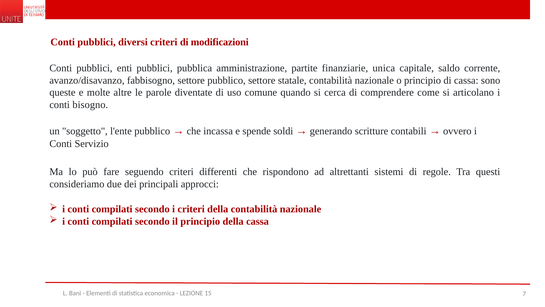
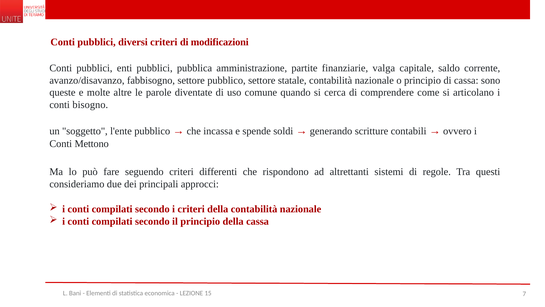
unica: unica -> valga (384, 68)
Servizio: Servizio -> Mettono (92, 143)
